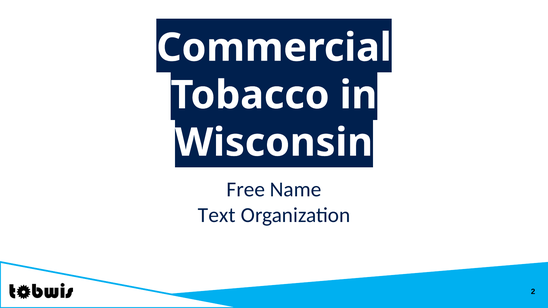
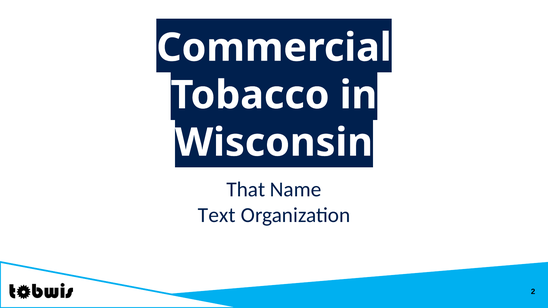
Free: Free -> That (246, 190)
